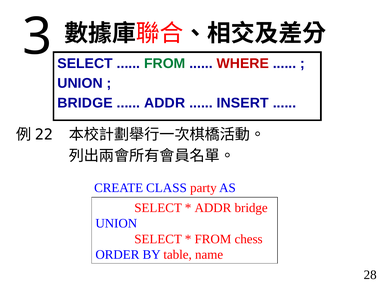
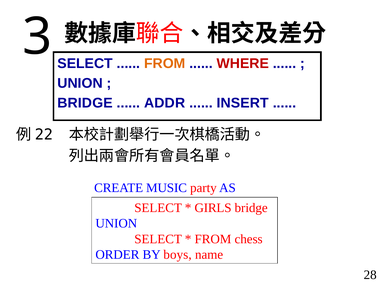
FROM colour: green -> orange (165, 64)
CLASS: CLASS -> MUSIC (167, 188)
ADDR: ADDR -> GIRLS (213, 208)
table: table -> boys (178, 254)
